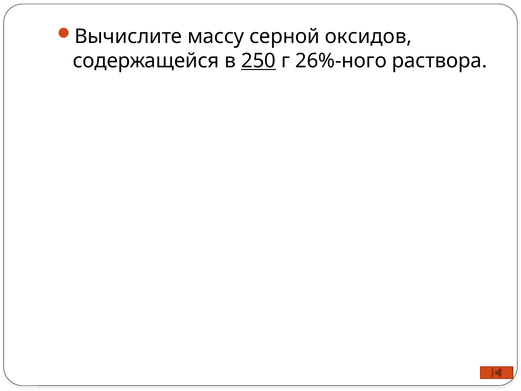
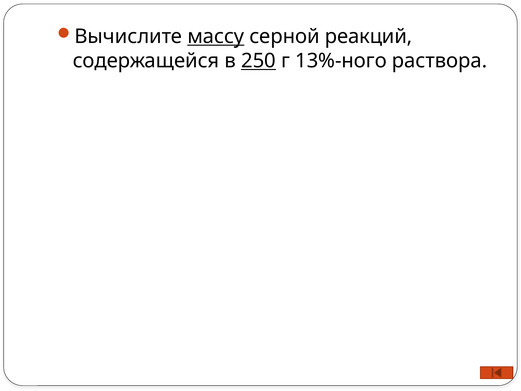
массу underline: none -> present (216, 36)
оксидов: оксидов -> реакций (369, 36)
26%-ного: 26%-ного -> 13%-ного (341, 61)
